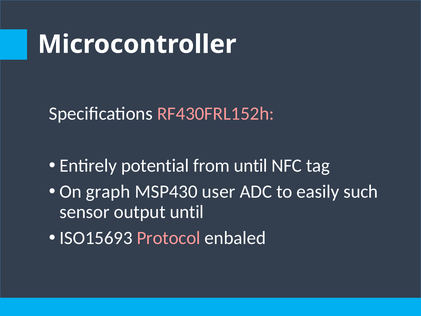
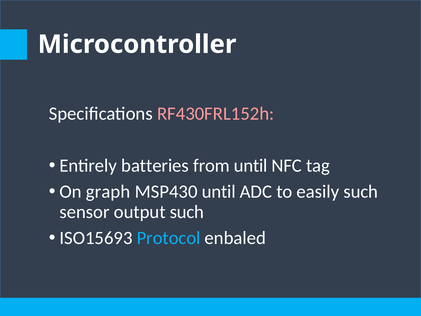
potential: potential -> batteries (155, 166)
MSP430 user: user -> until (219, 192)
output until: until -> such (187, 212)
Protocol colour: pink -> light blue (169, 238)
